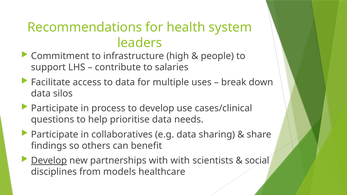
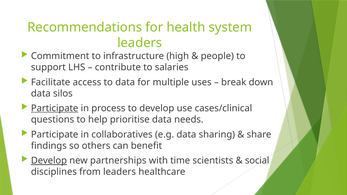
Participate underline: none -> present (55, 108)
with with: with -> time (180, 161)
from models: models -> leaders (120, 172)
